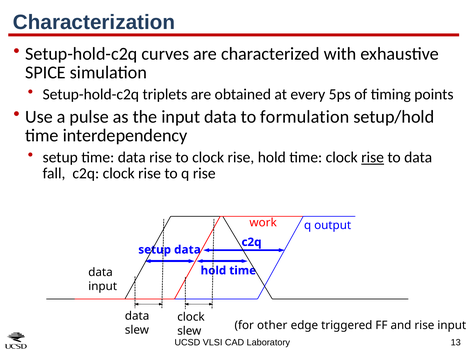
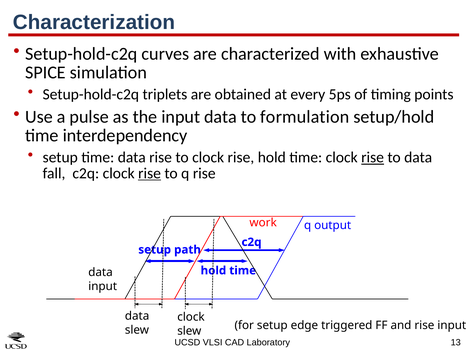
rise underline: none -> present (150, 173)
setup data: data -> path (188, 249)
for other: other -> setup (272, 325)
